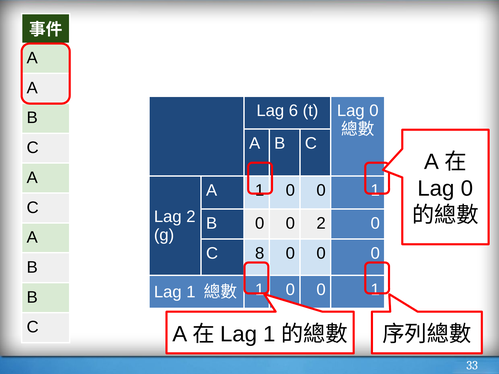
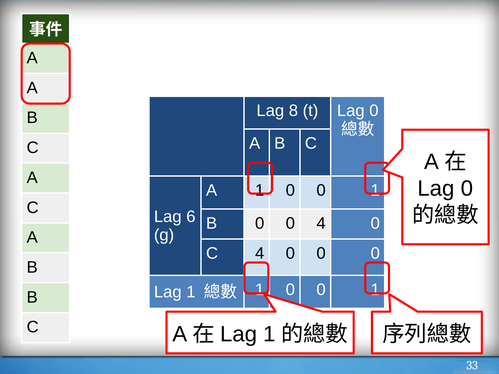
6: 6 -> 8 (293, 111)
Lag 2: 2 -> 6 (191, 217)
0 2: 2 -> 4 (321, 224)
C 8: 8 -> 4 (260, 254)
